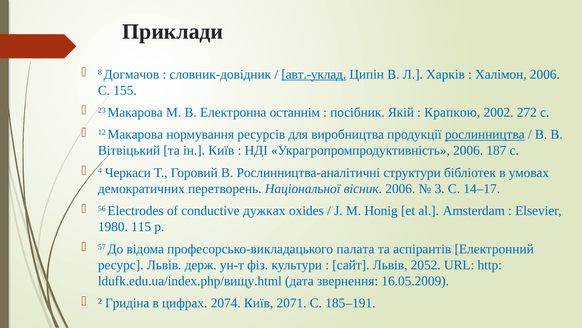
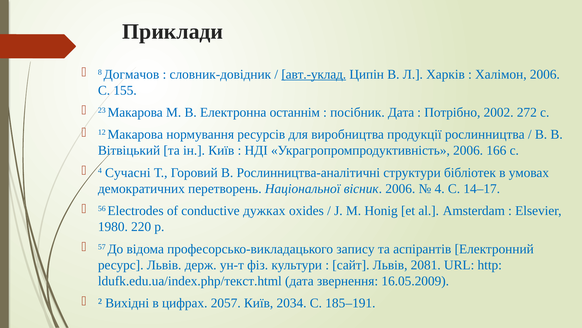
посібник Якій: Якій -> Дата (401, 112)
Крапкою: Крапкою -> Потрібно (452, 112)
рослинництва underline: present -> none (485, 134)
187: 187 -> 166 (496, 150)
Черкаси: Черкаси -> Сучасні (128, 172)
3: 3 -> 4 (440, 188)
115: 115 -> 220 (141, 226)
палата: палата -> запису (355, 248)
2052: 2052 -> 2081 (426, 264)
ldufk.edu.ua/index.php/вищу.html: ldufk.edu.ua/index.php/вищу.html -> ldufk.edu.ua/index.php/текст.html (190, 280)
Гридіна: Гридіна -> Вихідні (127, 303)
2074: 2074 -> 2057 (226, 303)
2071: 2071 -> 2034 (292, 303)
